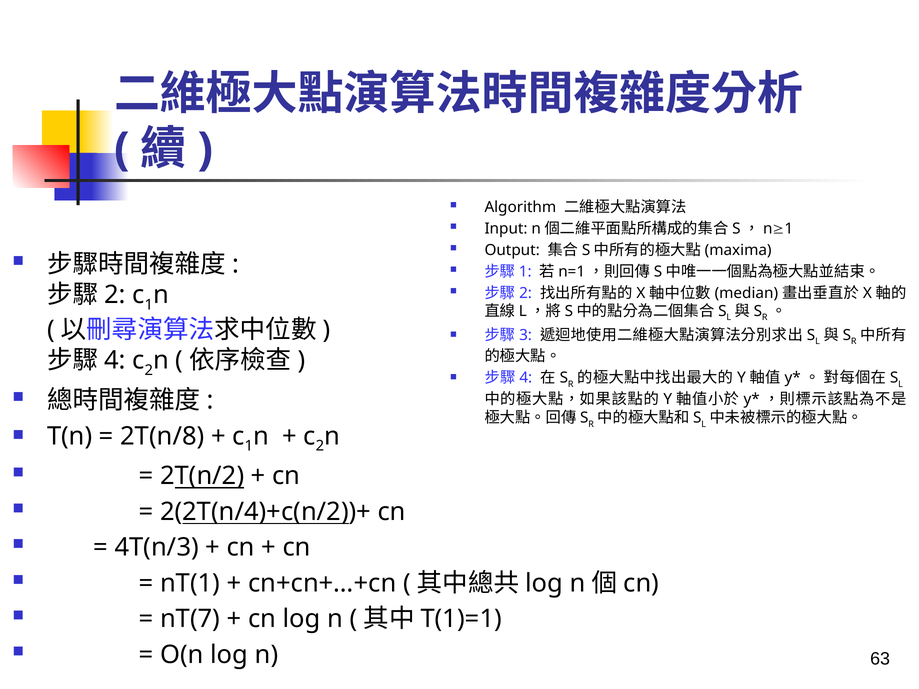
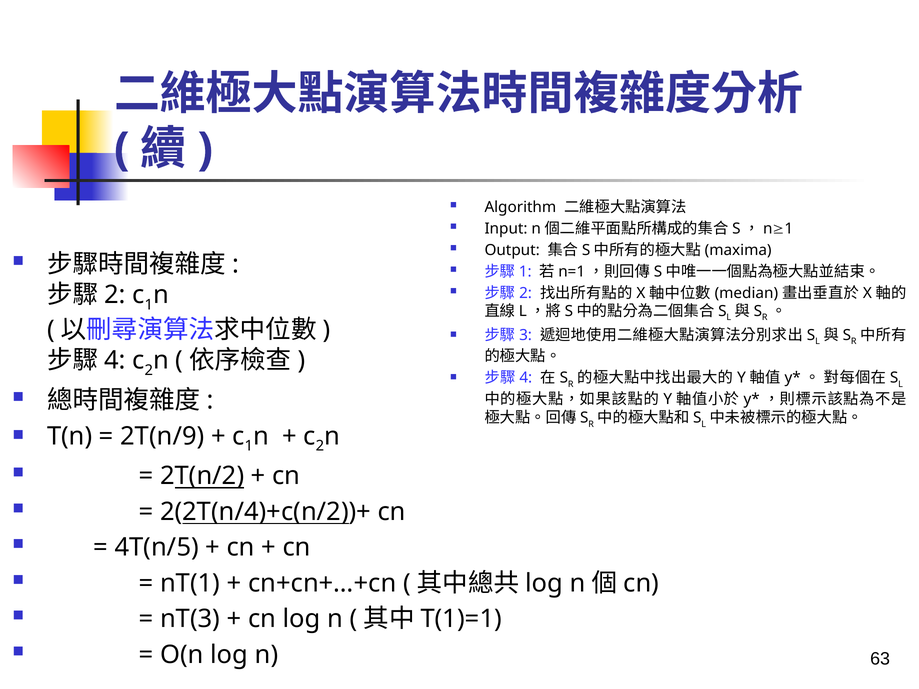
2T(n/8: 2T(n/8 -> 2T(n/9 (162, 436)
4T(n/3: 4T(n/3 -> 4T(n/5 (157, 548)
nT(7: nT(7 -> nT(3 (190, 619)
